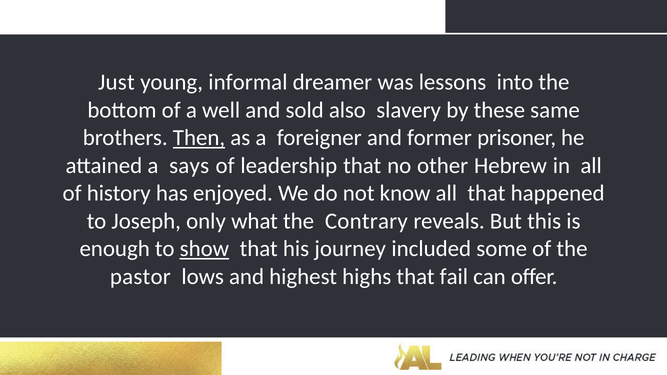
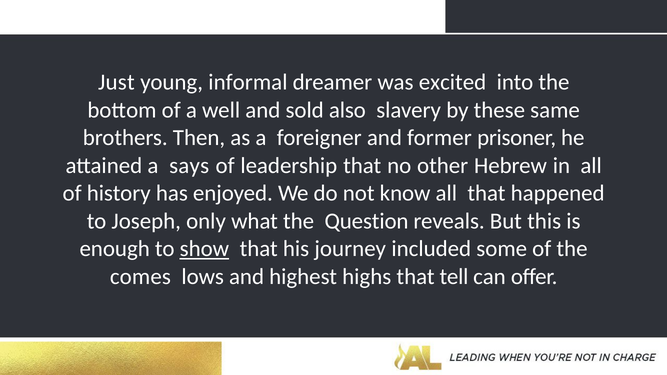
lessons: lessons -> excited (453, 82)
Then underline: present -> none (199, 138)
Contrary: Contrary -> Question (367, 221)
pastor: pastor -> comes (140, 277)
fail: fail -> tell (454, 277)
